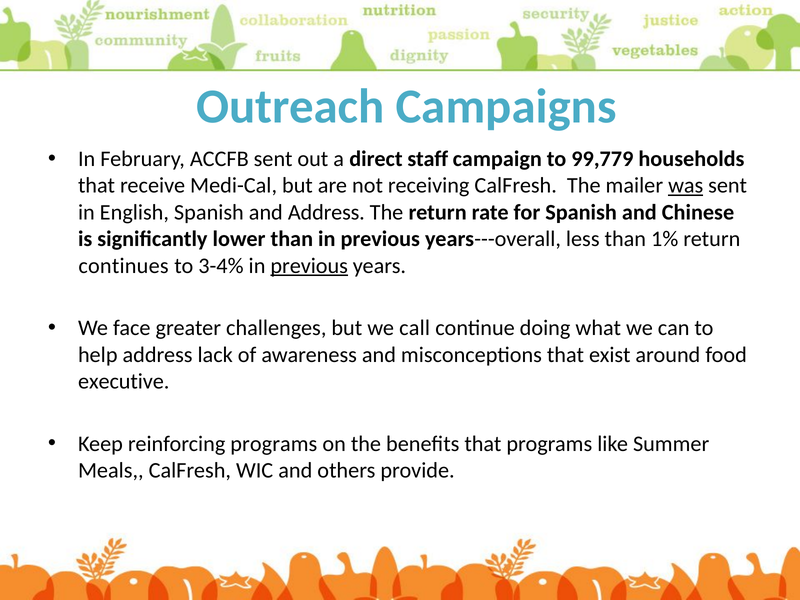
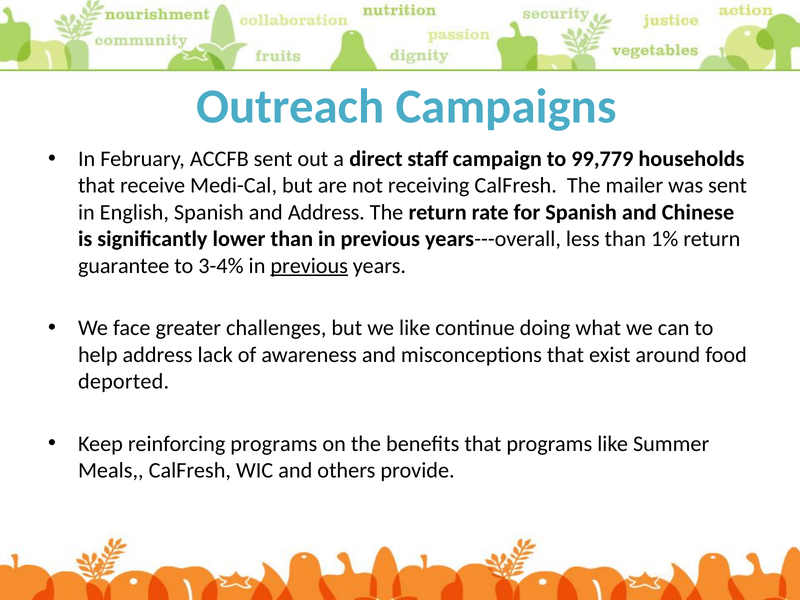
was underline: present -> none (686, 186)
continues: continues -> guarantee (124, 266)
we call: call -> like (415, 328)
executive: executive -> deported (124, 381)
